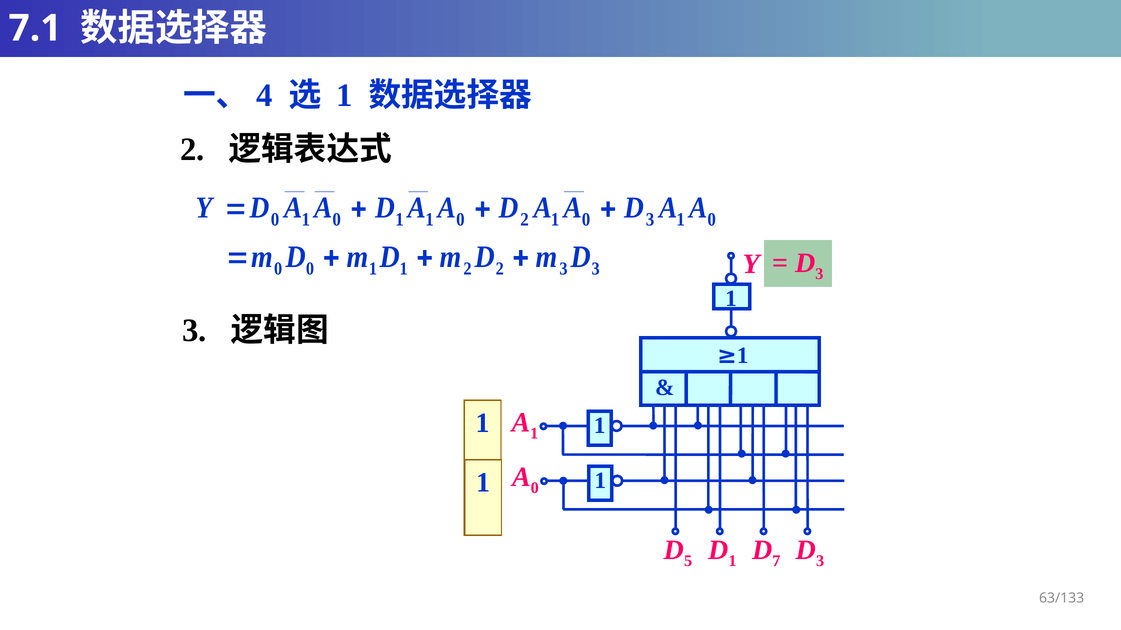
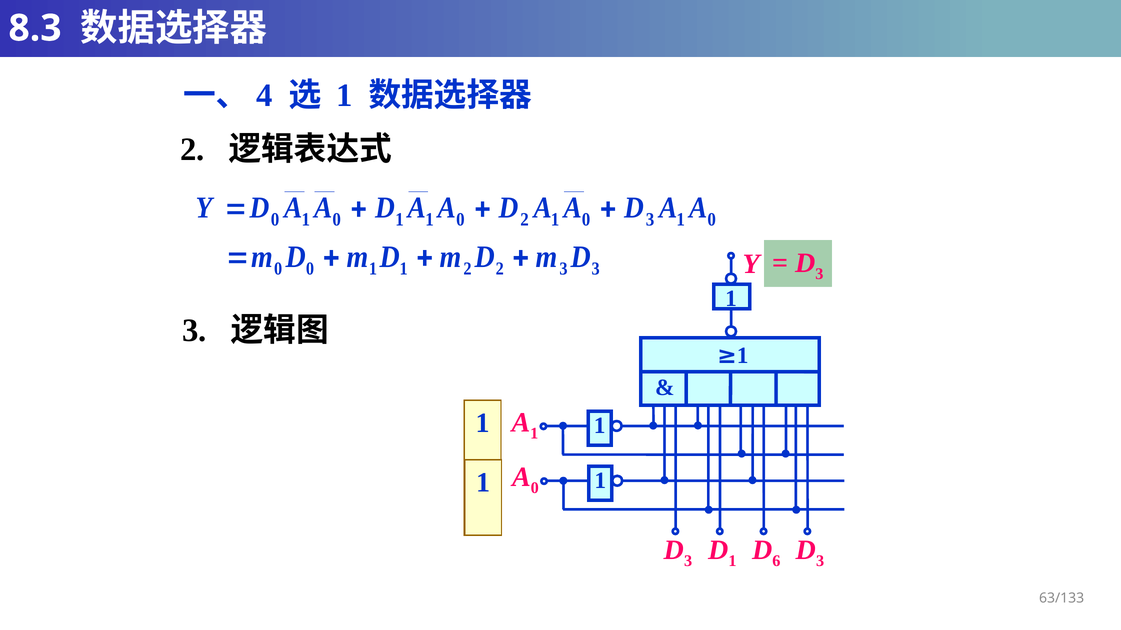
7.1: 7.1 -> 8.3 (35, 28)
5: 5 -> 3 (688, 561)
7: 7 -> 6 (776, 561)
